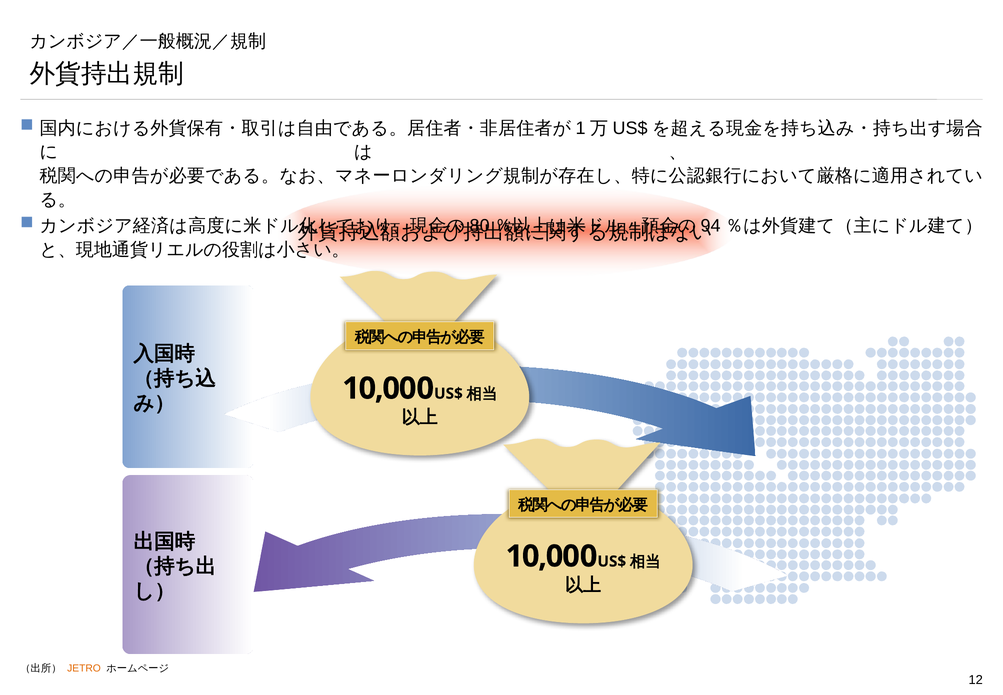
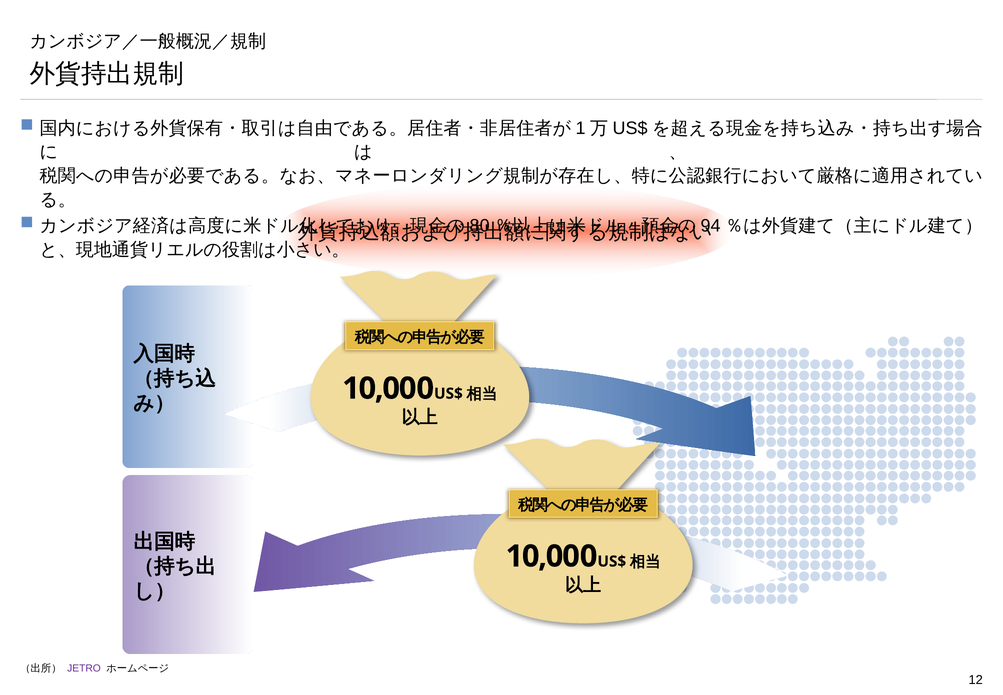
JETRO colour: orange -> purple (84, 668)
